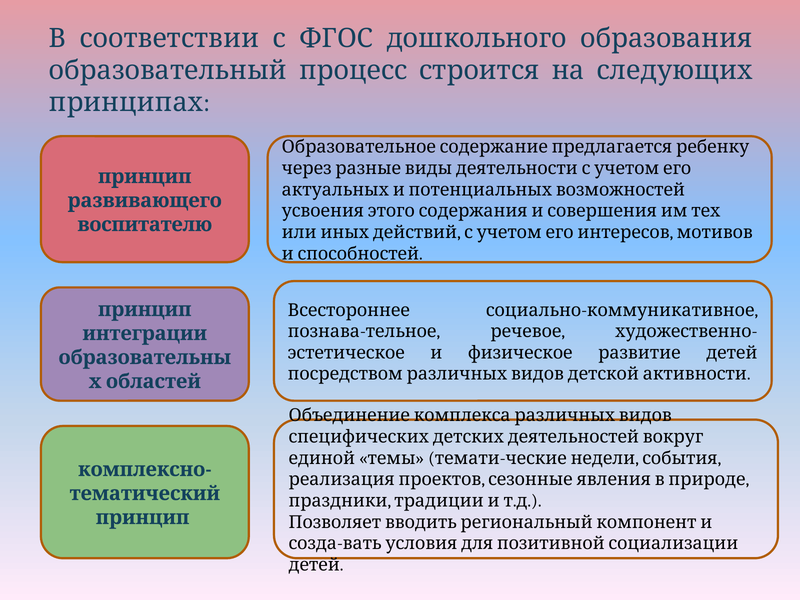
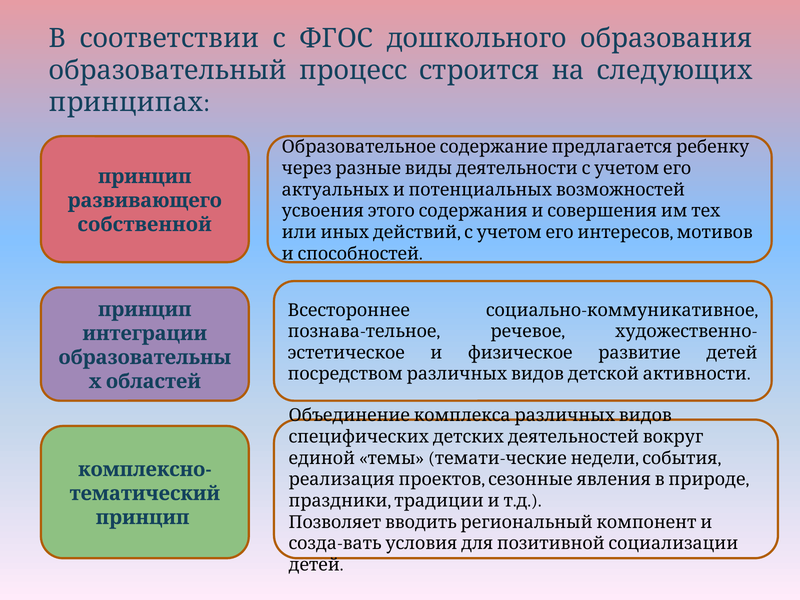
воспитателю: воспитателю -> собственной (145, 225)
